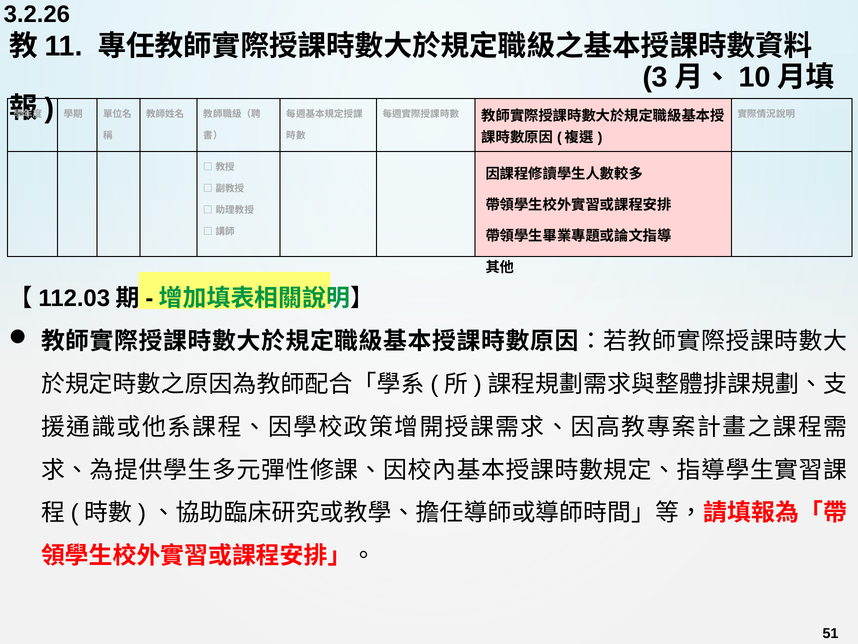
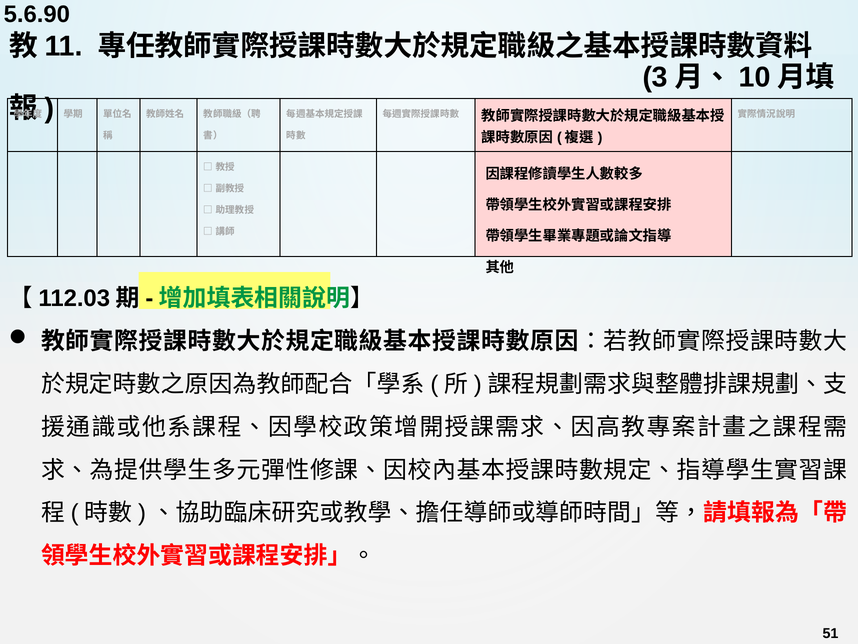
3.2.26: 3.2.26 -> 5.6.90 (37, 14)
